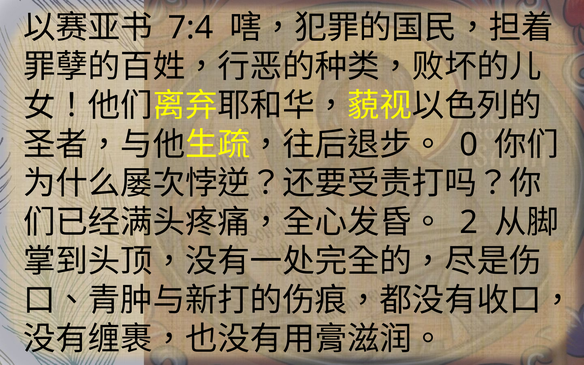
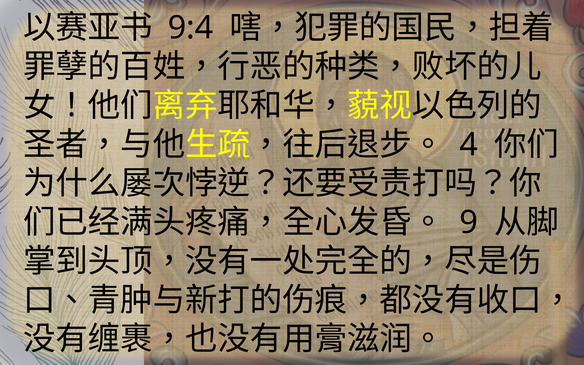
7:4: 7:4 -> 9:4 (191, 28)
0: 0 -> 4 (469, 145)
2: 2 -> 9 (469, 222)
